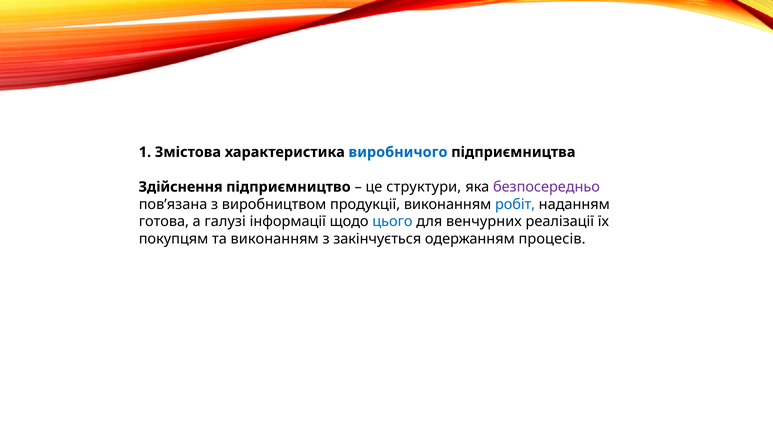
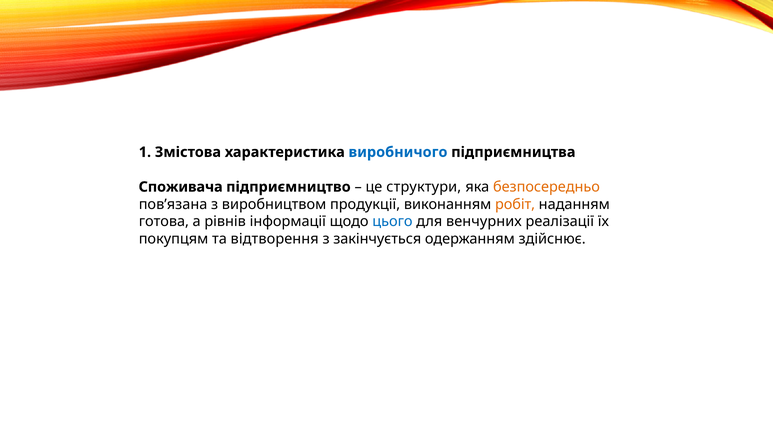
Здійснення: Здійснення -> Споживача (181, 187)
безпосередньо colour: purple -> orange (546, 187)
робіт colour: blue -> orange (515, 204)
галузі: галузі -> рівнів (225, 222)
та виконанням: виконанням -> відтворення (275, 239)
процесів: процесів -> здійснює (552, 239)
